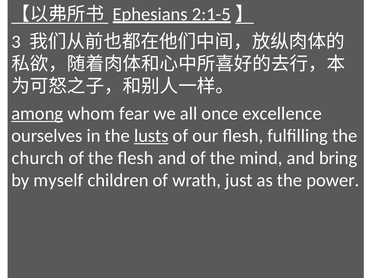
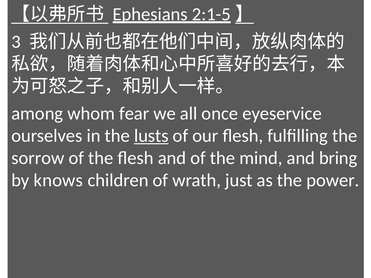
among underline: present -> none (37, 114)
excellence: excellence -> eyeservice (282, 114)
church: church -> sorrow (38, 158)
myself: myself -> knows (58, 180)
